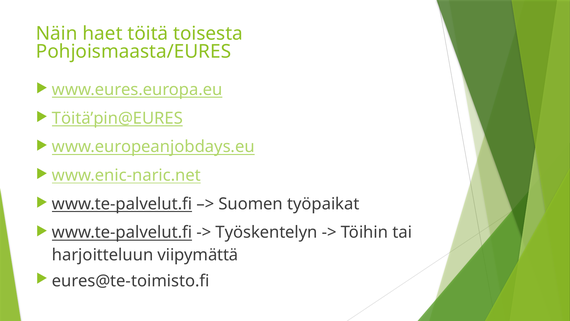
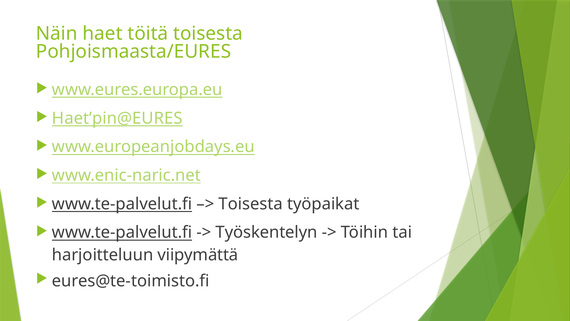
Töitä’pin@EURES: Töitä’pin@EURES -> Haet’pin@EURES (117, 118)
Suomen: Suomen -> Toisesta (251, 204)
